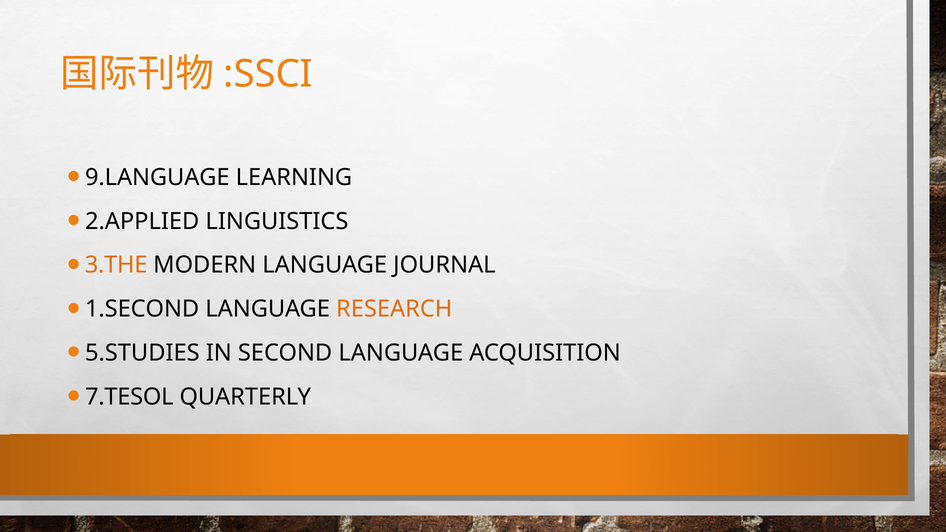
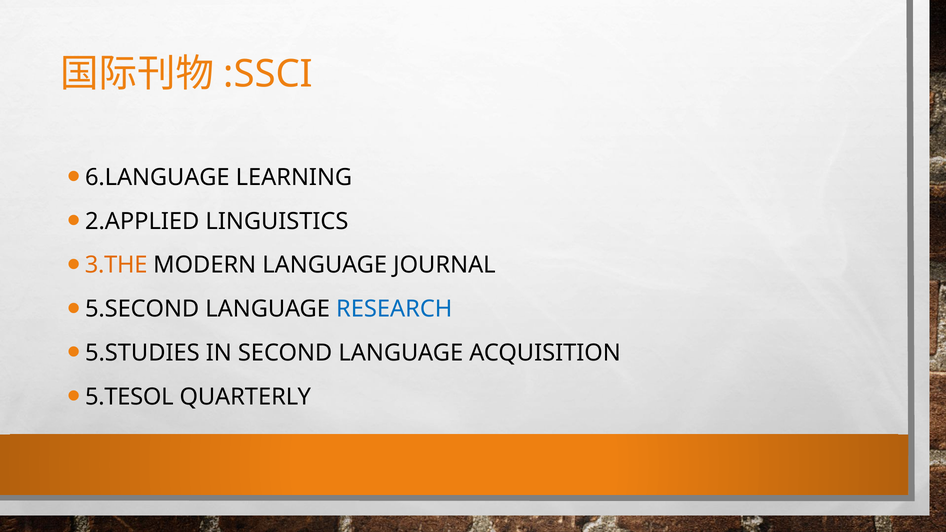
9.LANGUAGE: 9.LANGUAGE -> 6.LANGUAGE (157, 177)
1.SECOND: 1.SECOND -> 5.SECOND (142, 309)
RESEARCH colour: orange -> blue (394, 309)
7.TESOL: 7.TESOL -> 5.TESOL (129, 397)
